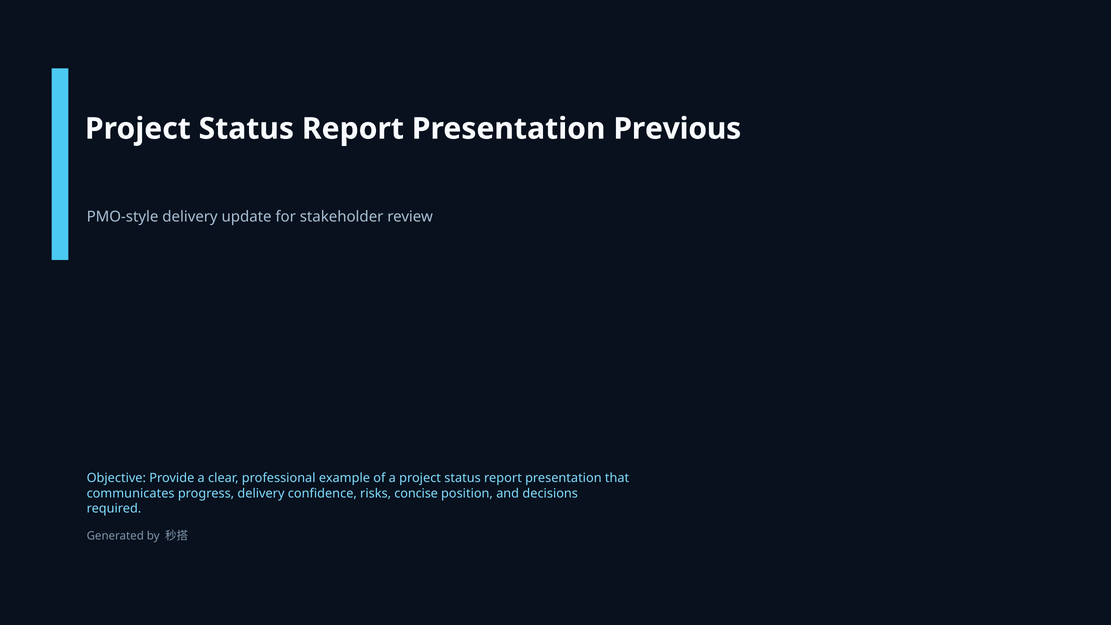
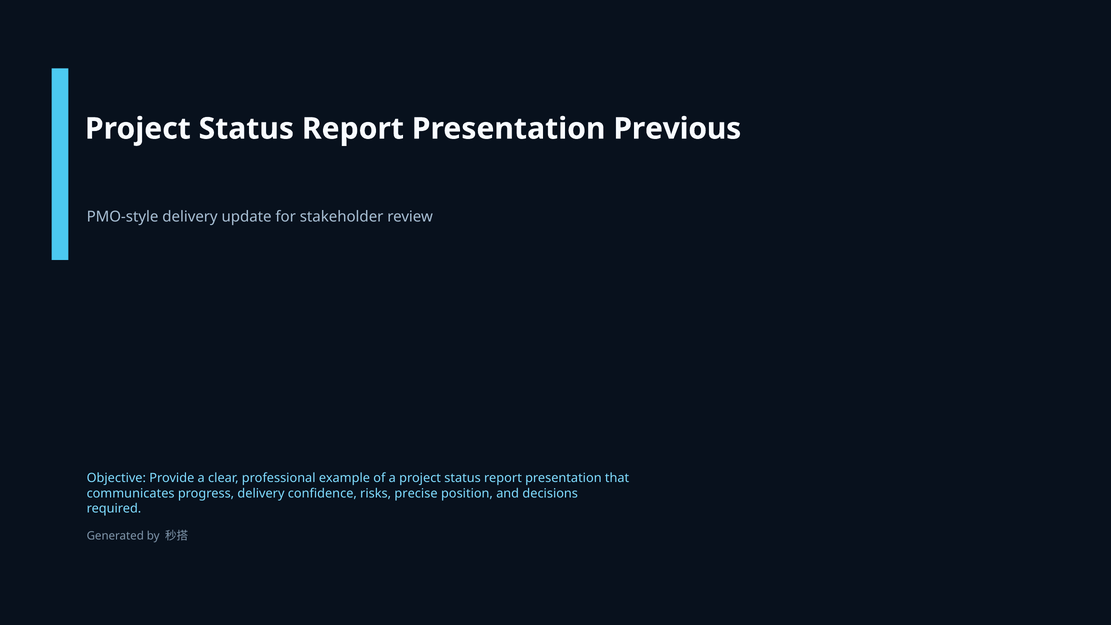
concise: concise -> precise (416, 493)
